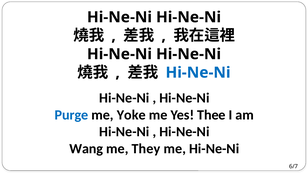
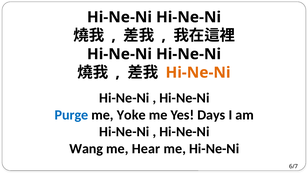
Hi-Ne-Ni colour: blue -> orange (198, 73)
Thee: Thee -> Days (211, 115)
They: They -> Hear (146, 149)
